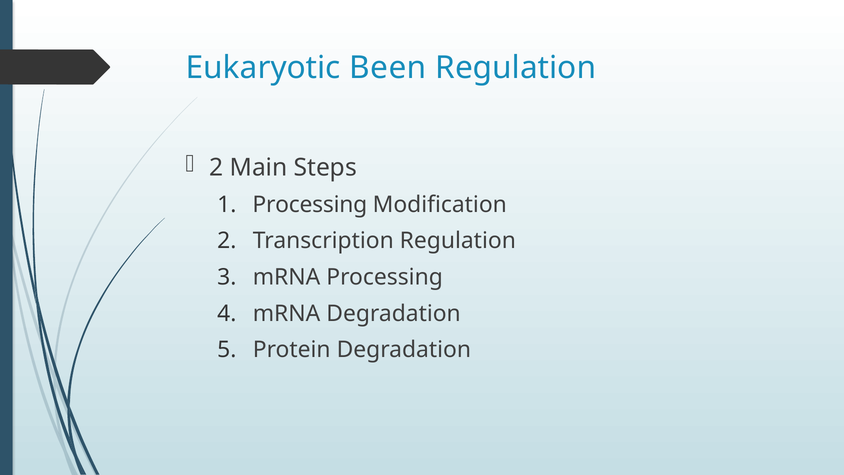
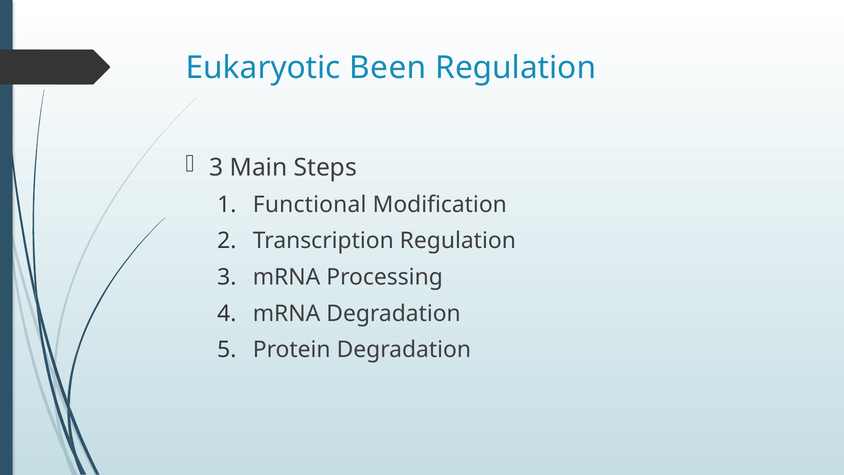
2: 2 -> 3 (216, 167)
Processing: Processing -> Functional (310, 205)
